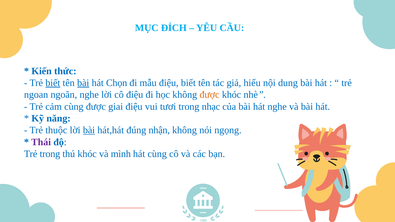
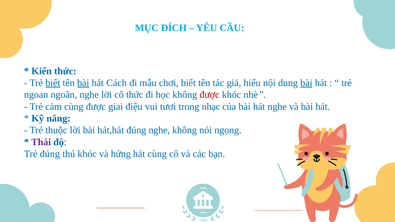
Chọn: Chọn -> Cách (117, 83)
mẫu điệu: điệu -> chơi (169, 83)
bài underline: none -> present (306, 83)
cô điệu: điệu -> thức (135, 95)
được colour: orange -> red (210, 95)
bài underline: present -> none (89, 130)
đúng nhận: nhận -> nghe (159, 130)
Trẻ trong: trong -> đúng (50, 154)
mình: mình -> hứng (121, 154)
